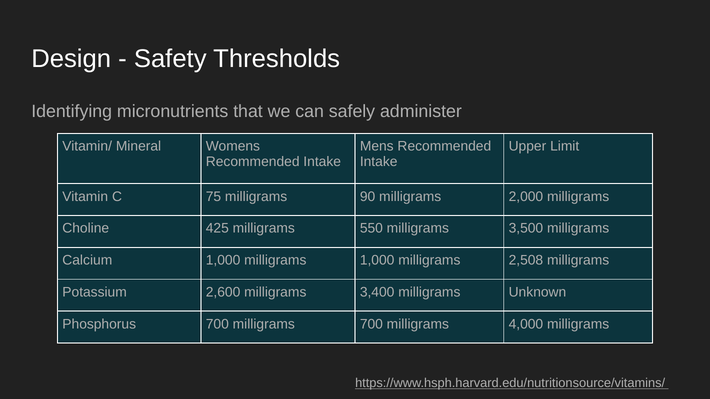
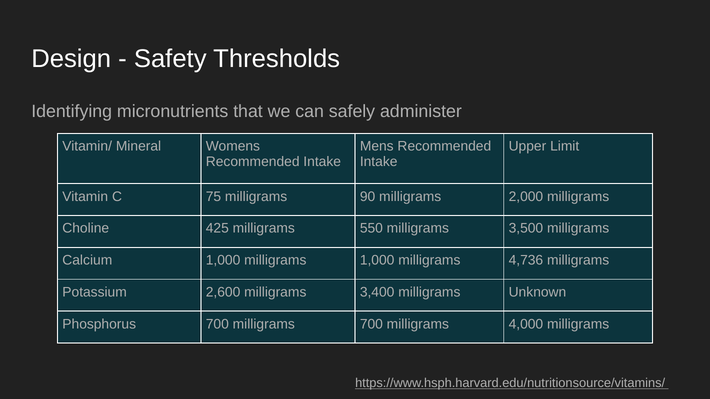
2,508: 2,508 -> 4,736 (526, 260)
